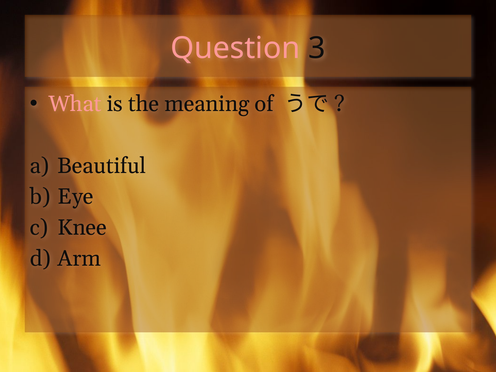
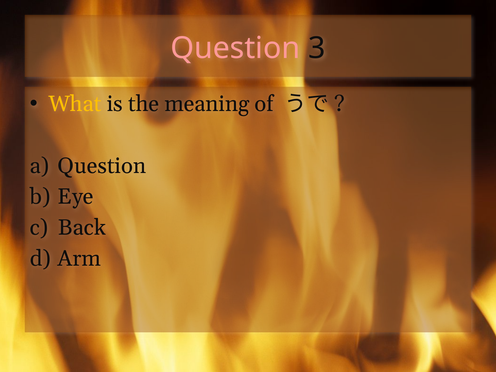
What colour: pink -> yellow (75, 104)
Beautiful: Beautiful -> Question (102, 166)
Knee: Knee -> Back (82, 228)
